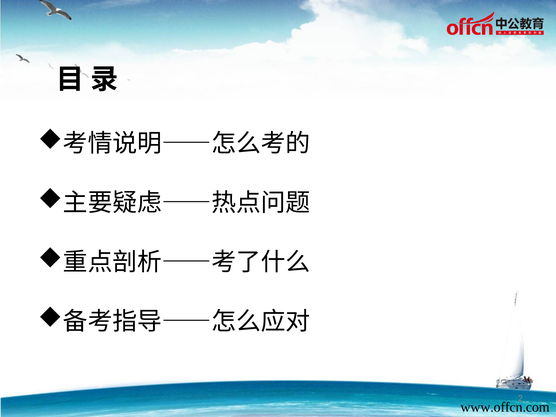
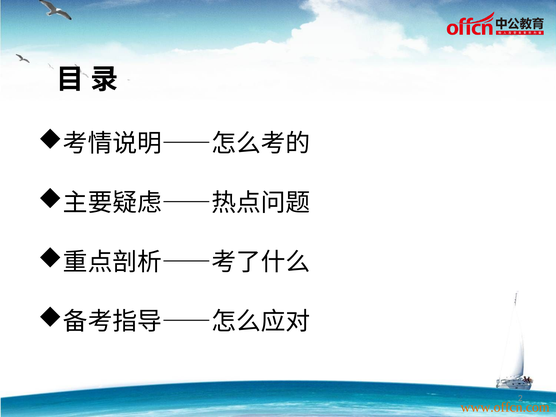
www.offcn.com colour: black -> orange (505, 407)
